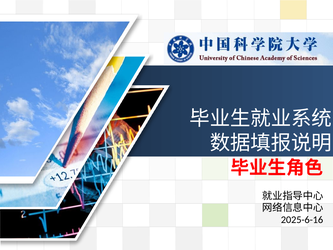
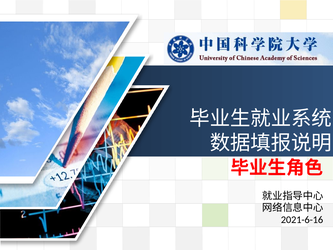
2025-6-16: 2025-6-16 -> 2021-6-16 (302, 219)
